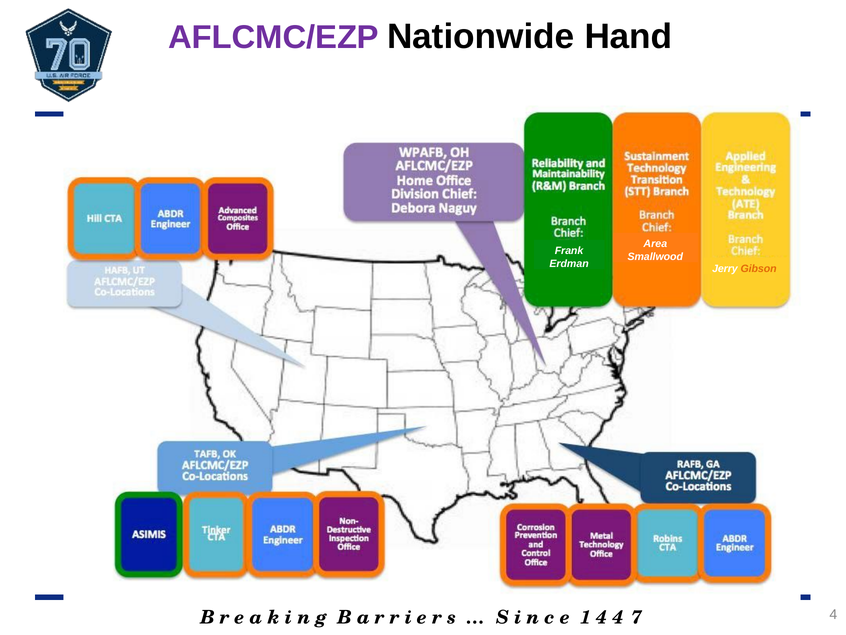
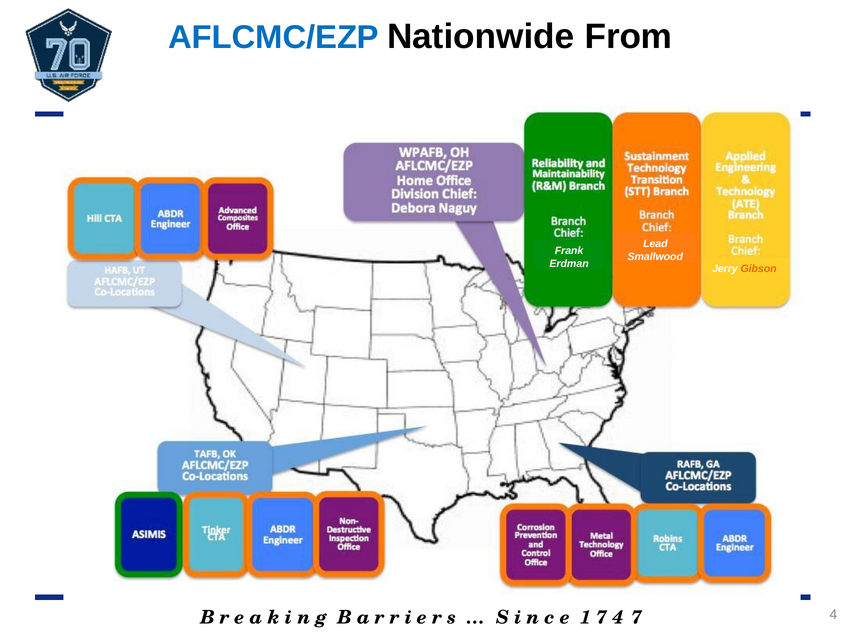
AFLCMC/EZP colour: purple -> blue (274, 38)
Hand: Hand -> From (628, 37)
Area: Area -> Lead (655, 244)
1 4: 4 -> 7 (602, 617)
